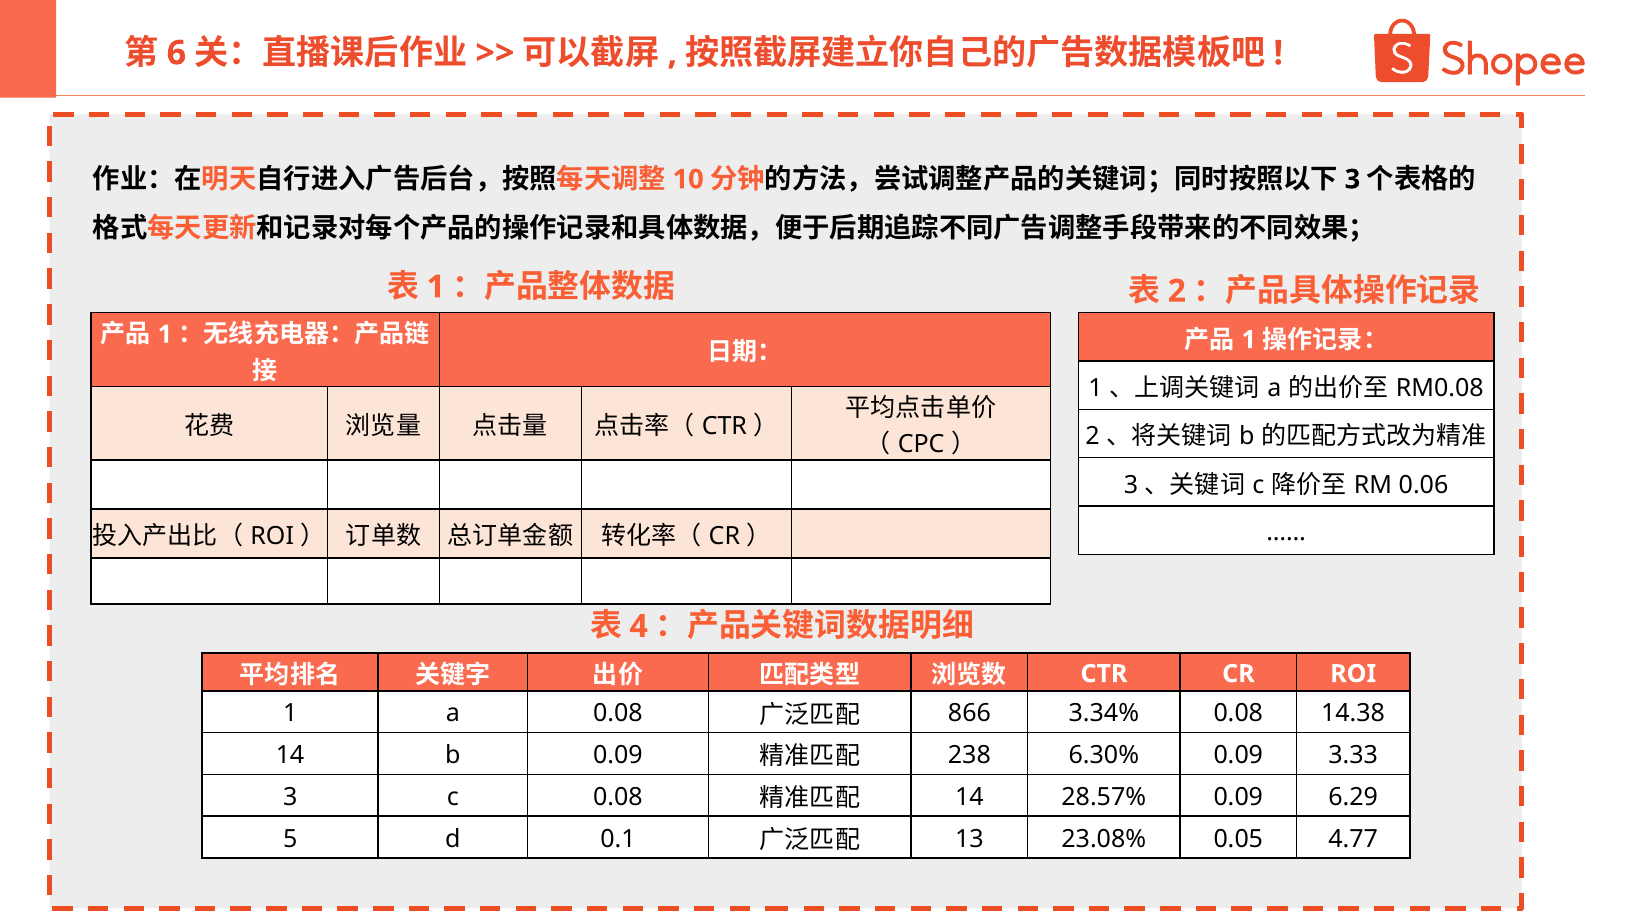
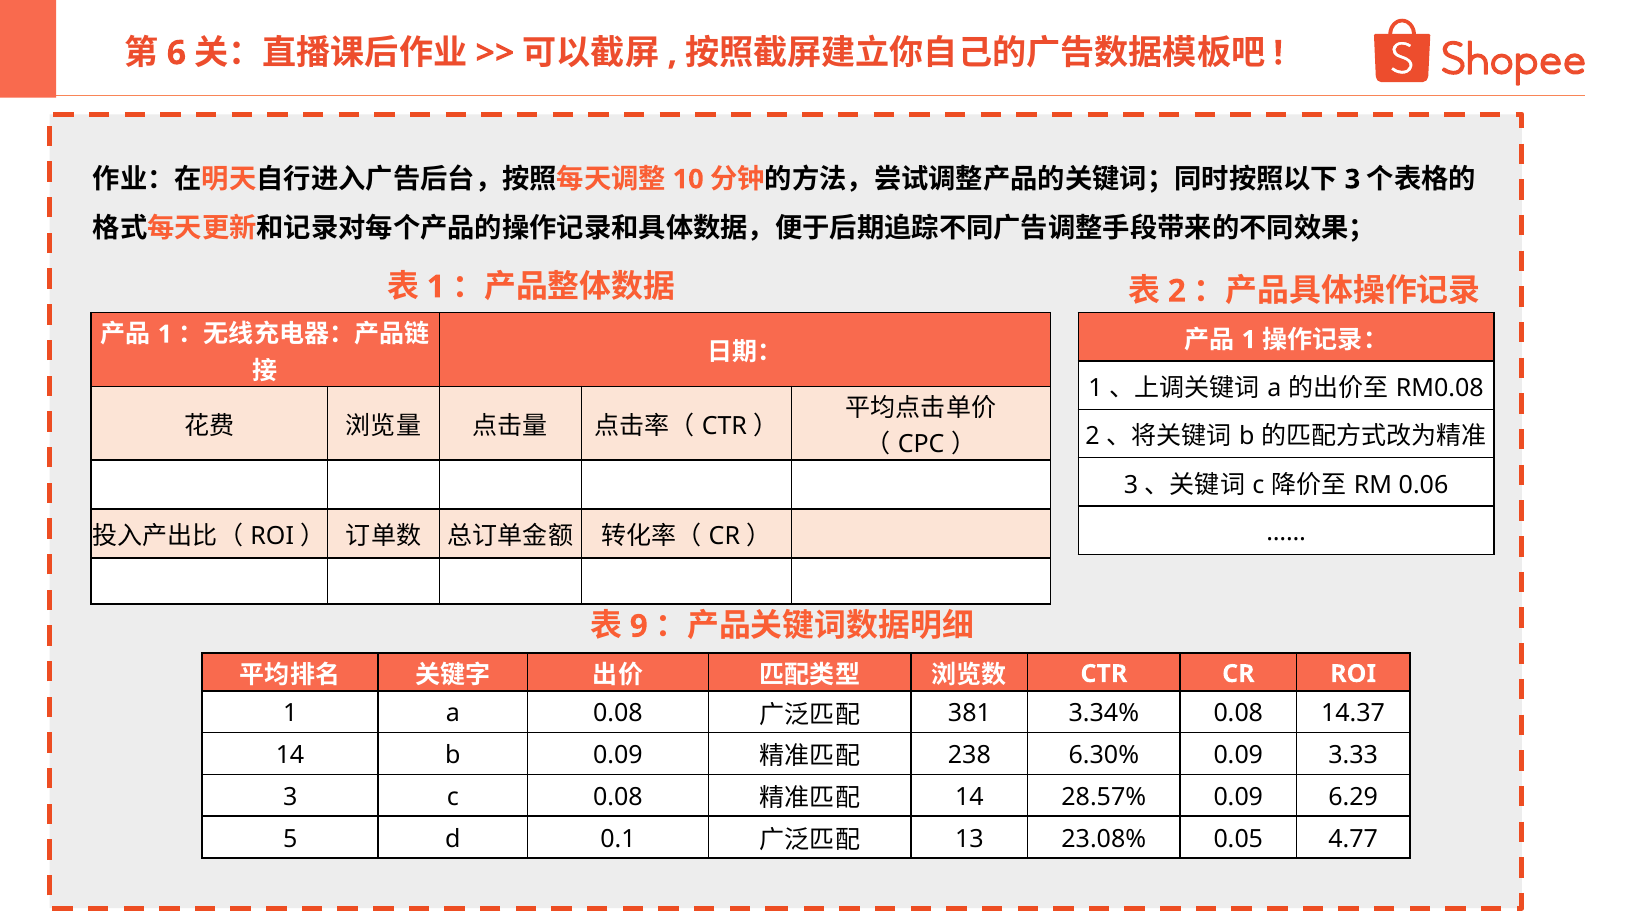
4: 4 -> 9 (639, 626)
866: 866 -> 381 (969, 713)
14.38: 14.38 -> 14.37 (1353, 713)
